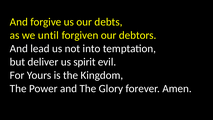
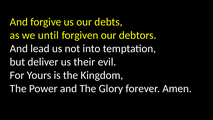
spirit: spirit -> their (84, 62)
